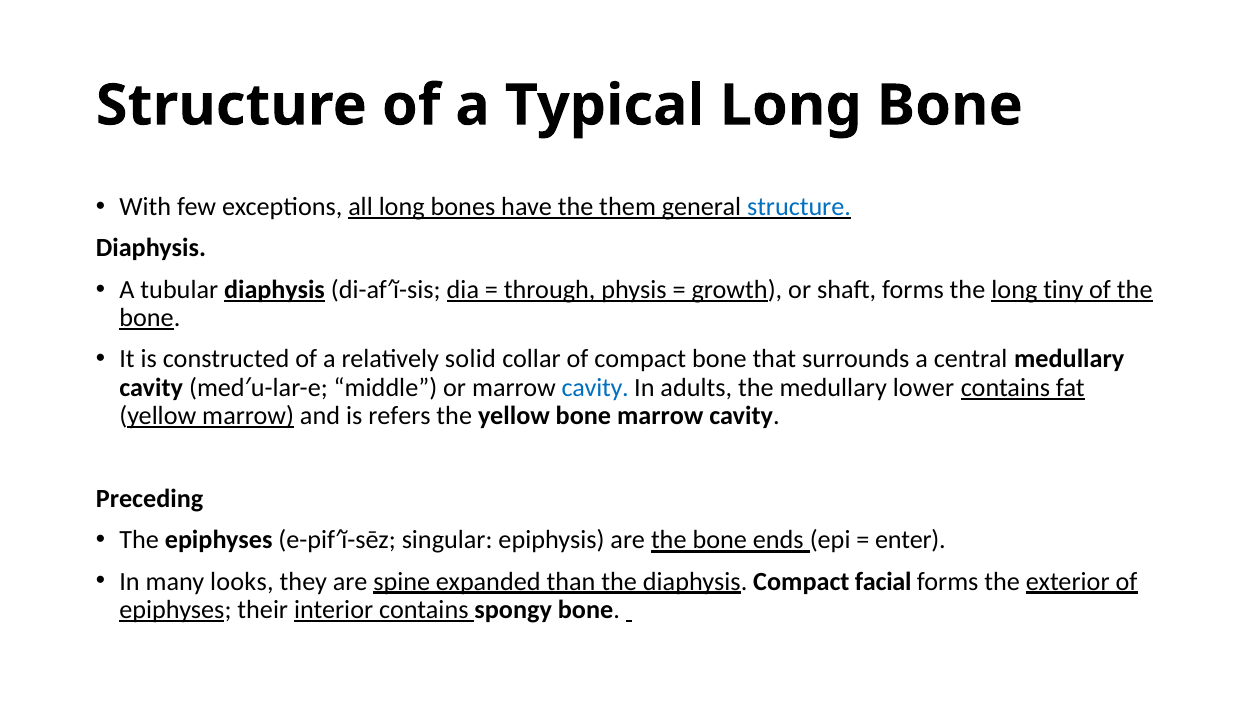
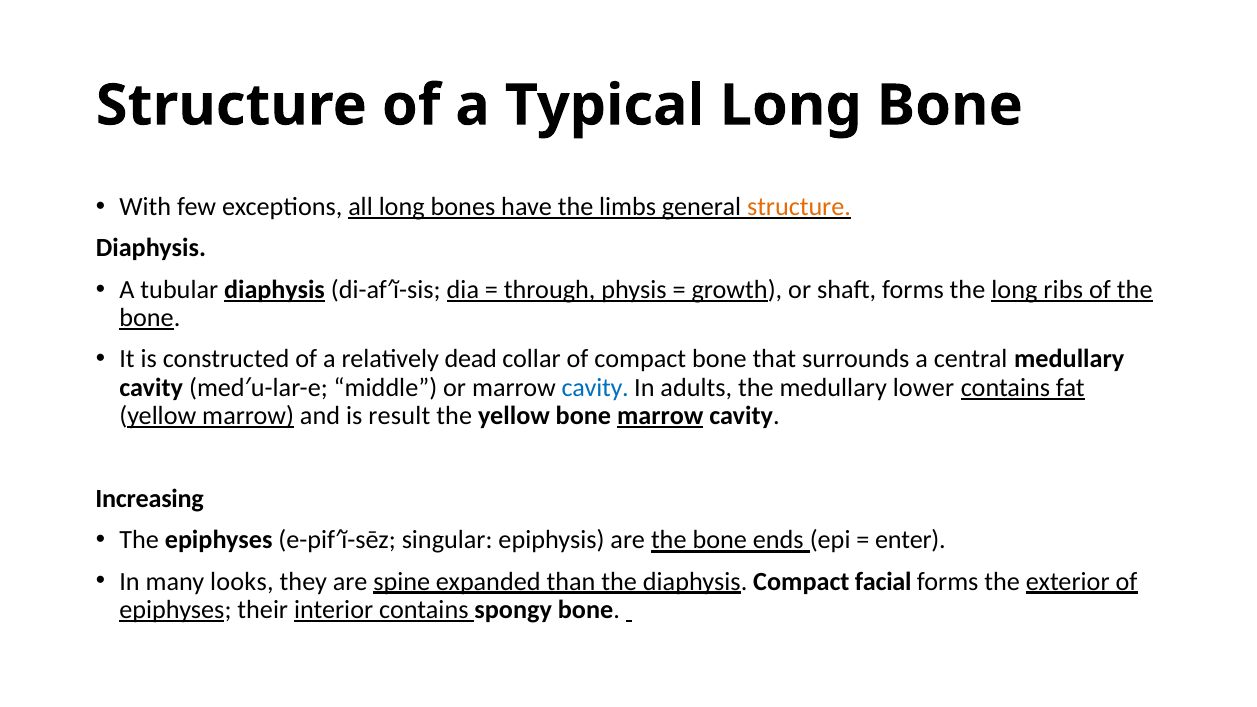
them: them -> limbs (628, 207)
structure colour: blue -> orange (799, 207)
tiny: tiny -> ribs (1063, 290)
solid: solid -> dead (471, 359)
refers: refers -> result (399, 416)
marrow underline: none -> present (660, 416)
Preceding: Preceding -> Increasing (150, 499)
